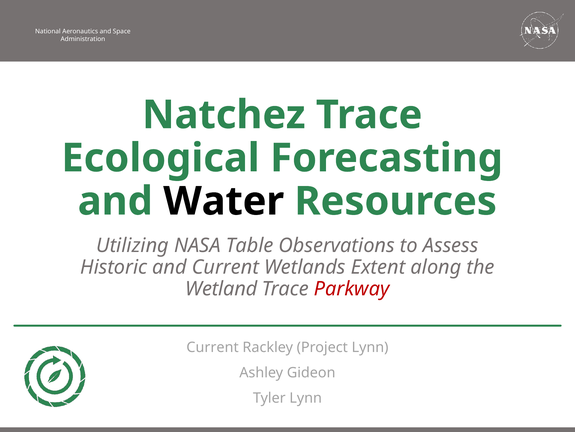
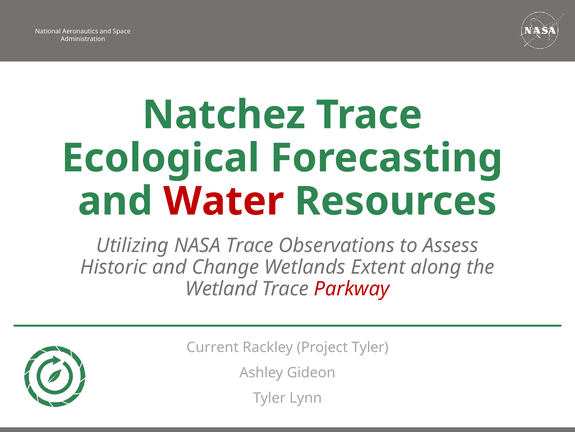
Water colour: black -> red (224, 201)
NASA Table: Table -> Trace (250, 245)
and Current: Current -> Change (225, 267)
Project Lynn: Lynn -> Tyler (370, 347)
